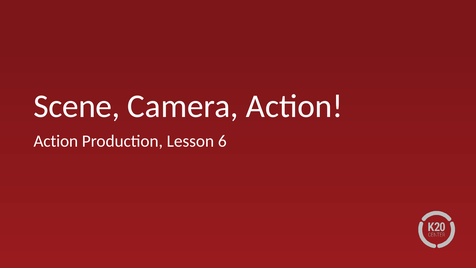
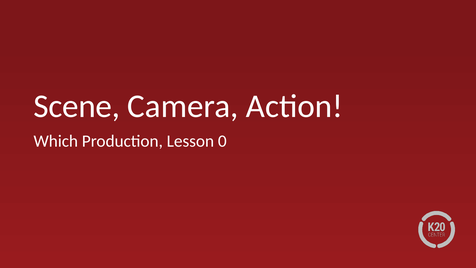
Action: Action -> Which (56, 141)
6: 6 -> 0 (222, 141)
